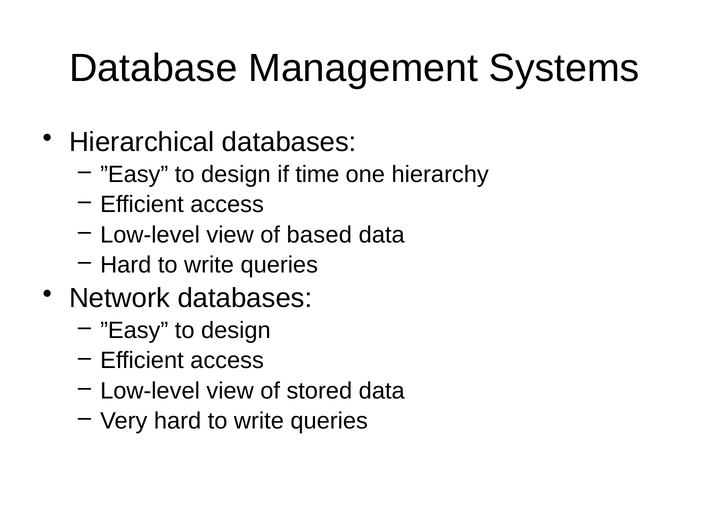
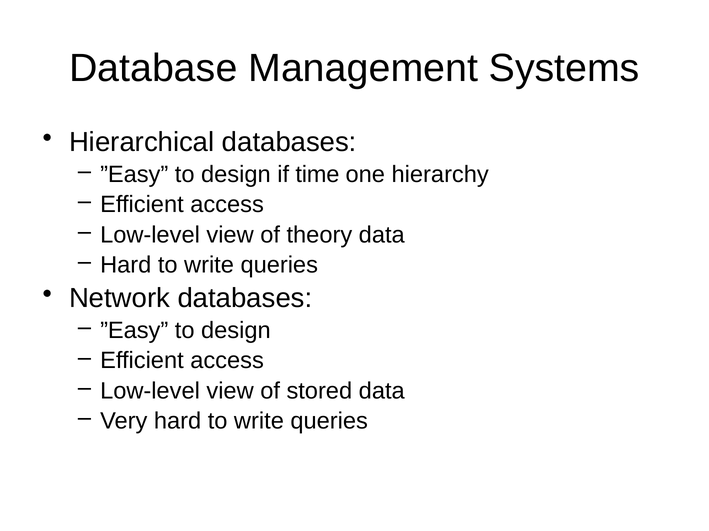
based: based -> theory (319, 235)
